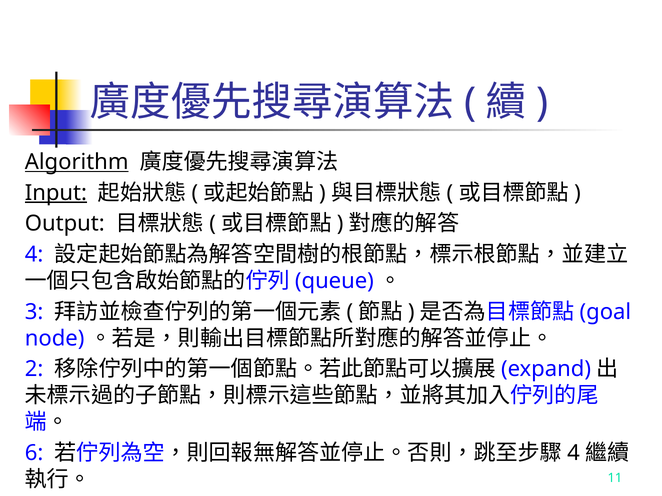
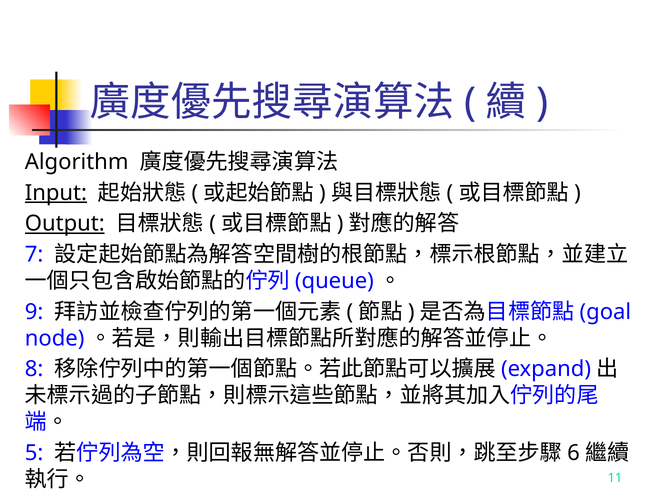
Algorithm underline: present -> none (77, 162)
Output underline: none -> present (65, 224)
4: 4 -> 7 (34, 255)
3: 3 -> 9 (34, 312)
2: 2 -> 8 (34, 369)
6: 6 -> 5 (34, 453)
4: 4 -> 6 (574, 453)
